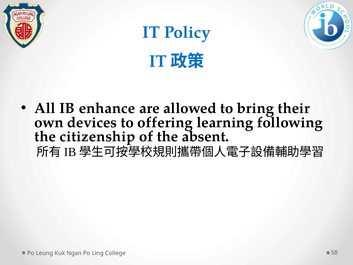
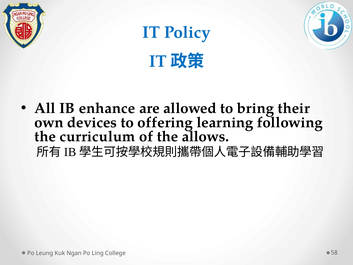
citizenship: citizenship -> curriculum (97, 136)
absent: absent -> allows (205, 136)
